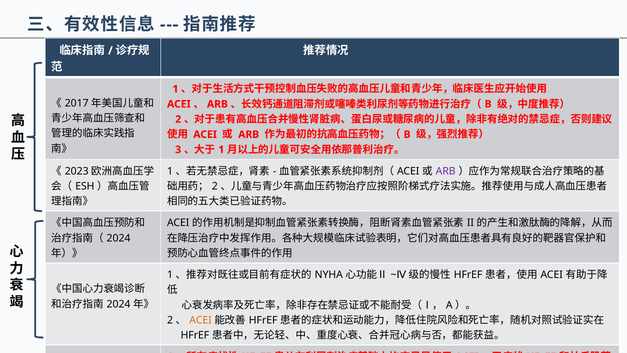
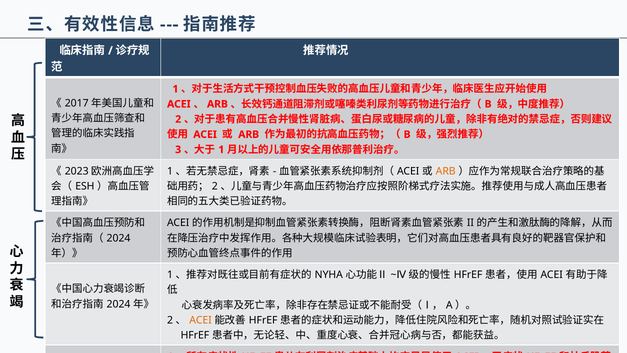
ARB colour: purple -> orange (446, 171)
